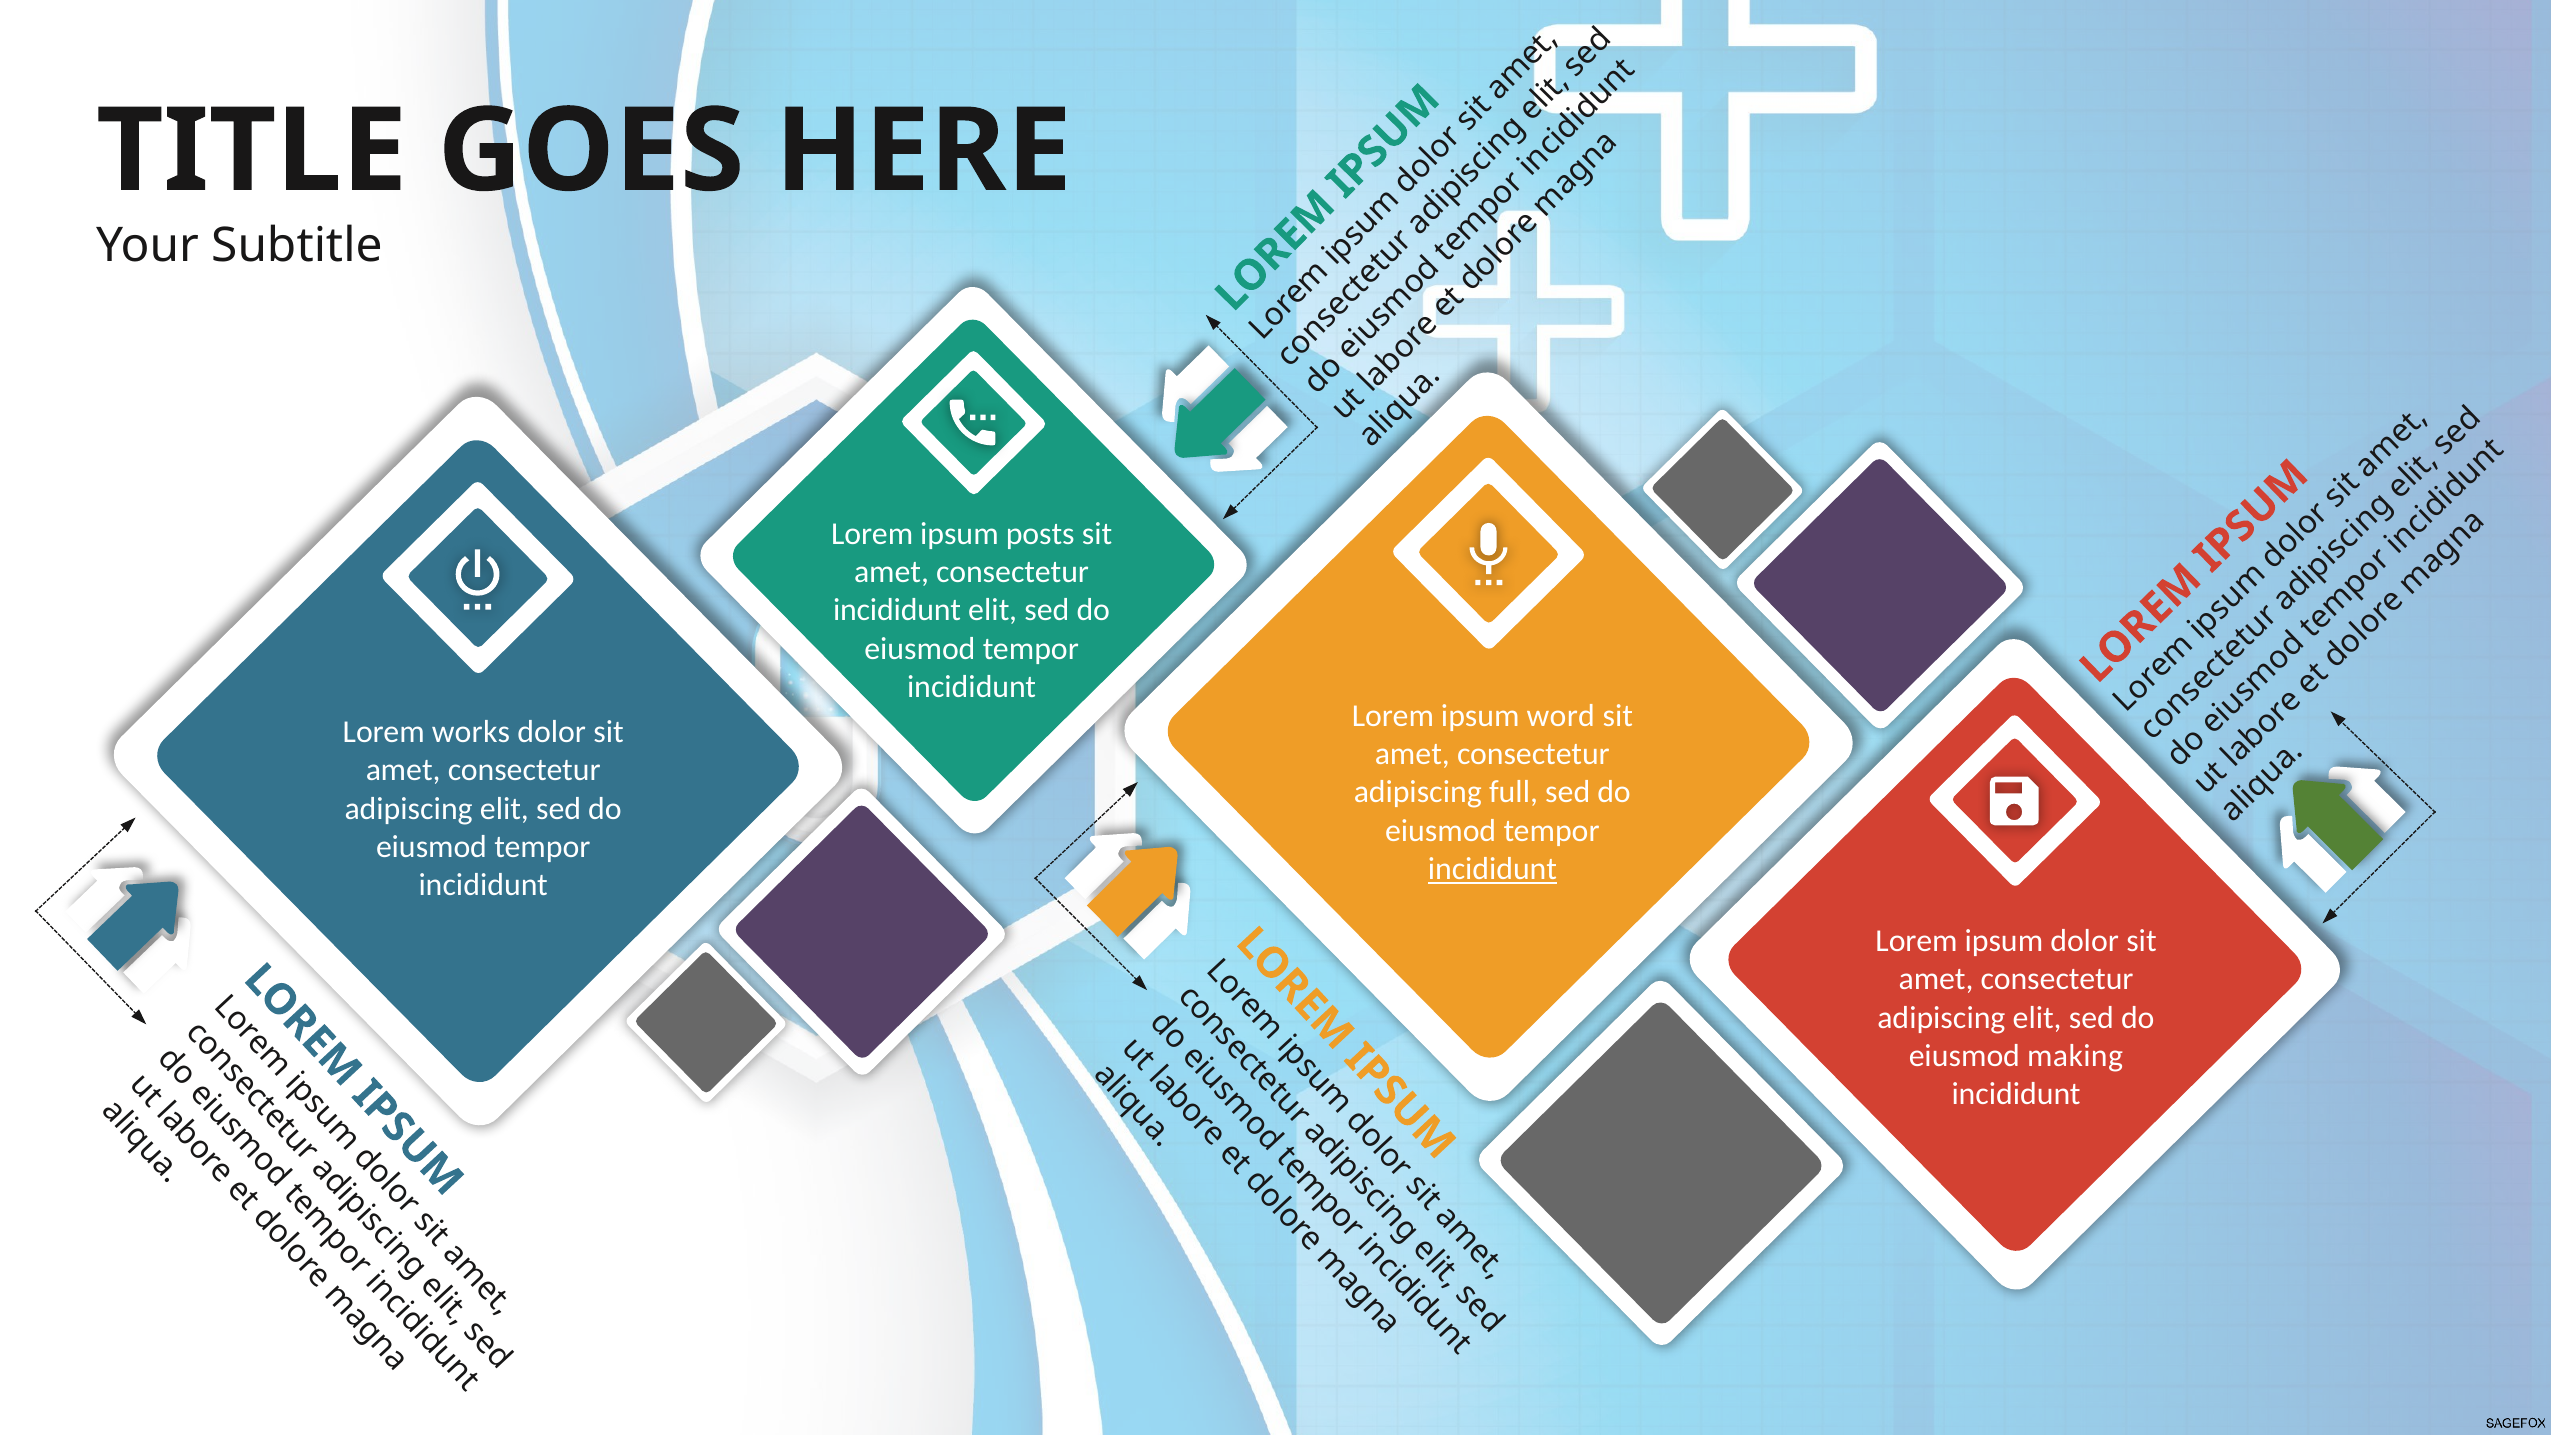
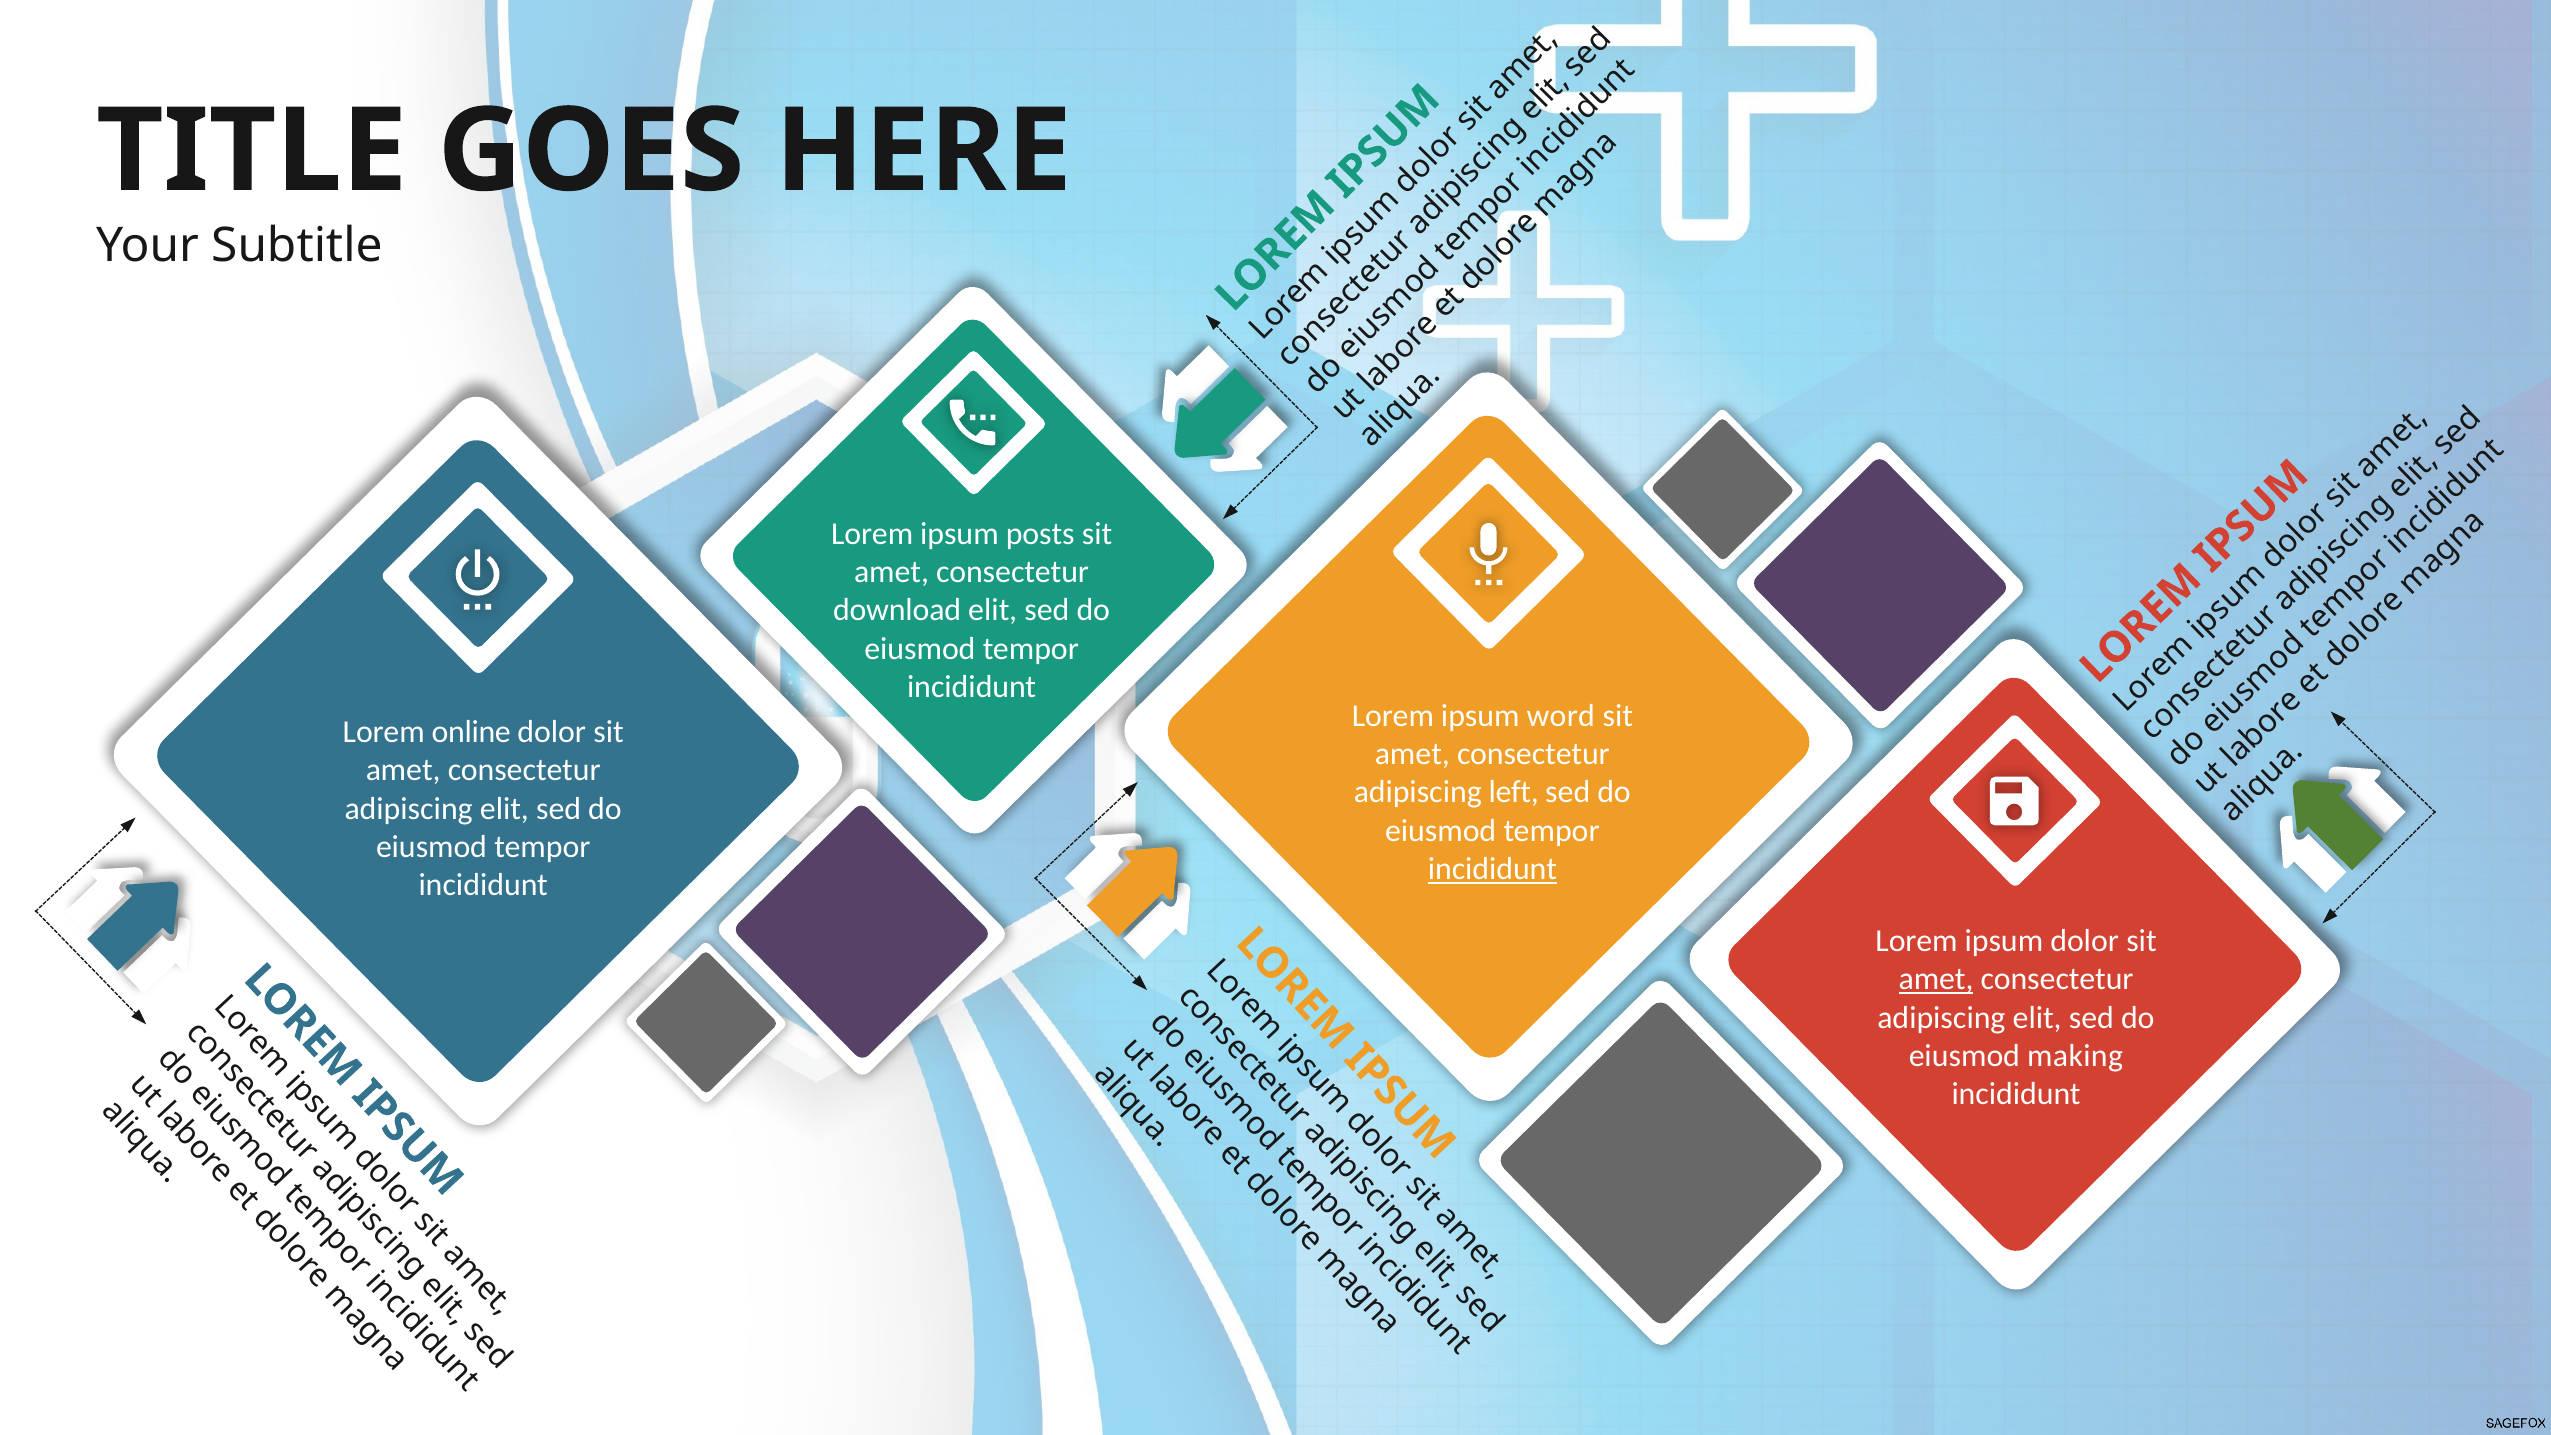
incididunt: incididunt -> download (897, 610)
works: works -> online (471, 732)
full: full -> left (1514, 792)
amet underline: none -> present (1936, 979)
